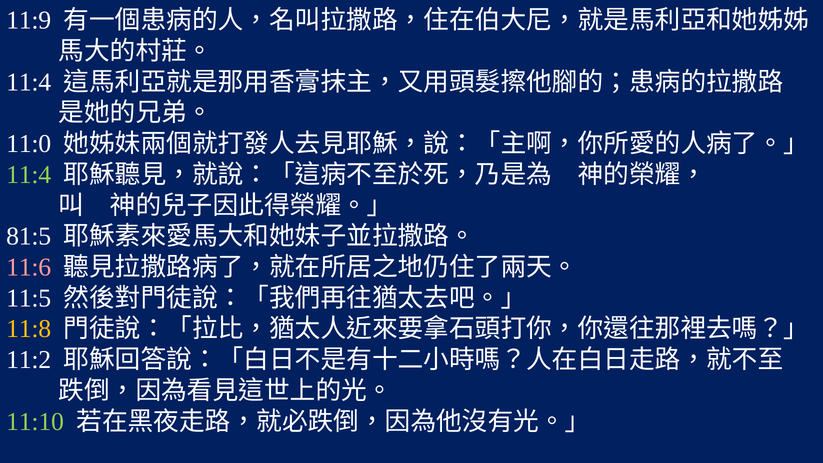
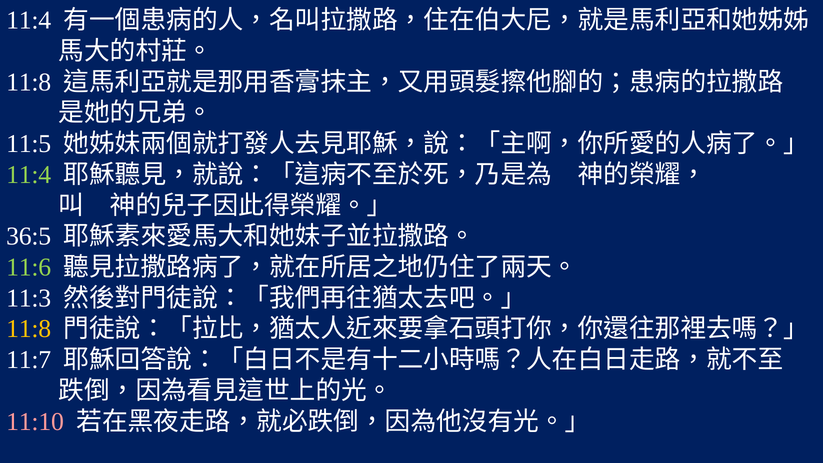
11:9: 11:9 -> 11:4 (29, 20)
11:4: 11:4 -> 11:8 (29, 82)
11:0: 11:0 -> 11:5 (29, 144)
81:5: 81:5 -> 36:5 (29, 236)
11:6 colour: pink -> light green (29, 267)
11:5: 11:5 -> 11:3 (29, 298)
11:2: 11:2 -> 11:7 (29, 360)
11:10 colour: light green -> pink (35, 422)
